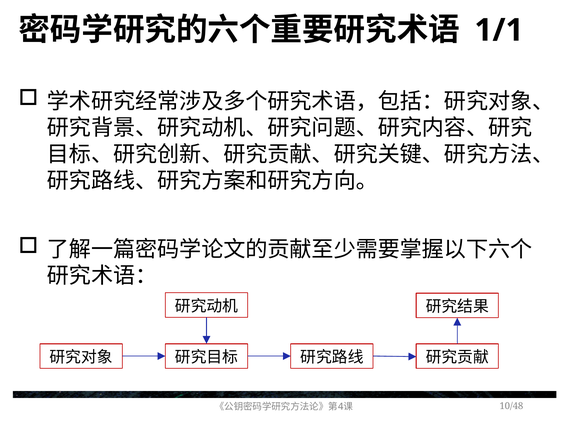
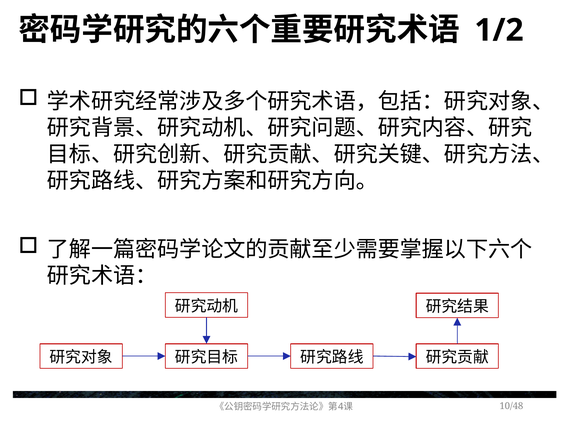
1/1: 1/1 -> 1/2 (499, 30)
